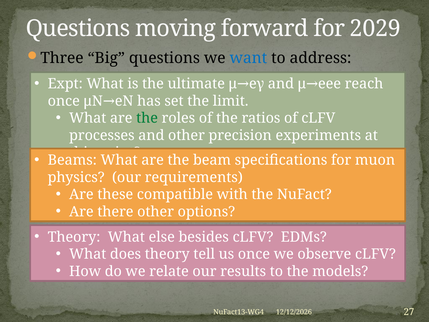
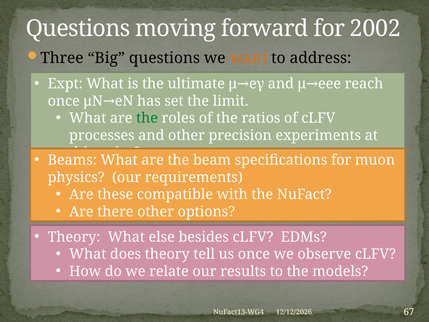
2029: 2029 -> 2002 (375, 29)
want colour: blue -> orange (248, 58)
27: 27 -> 67 (409, 312)
